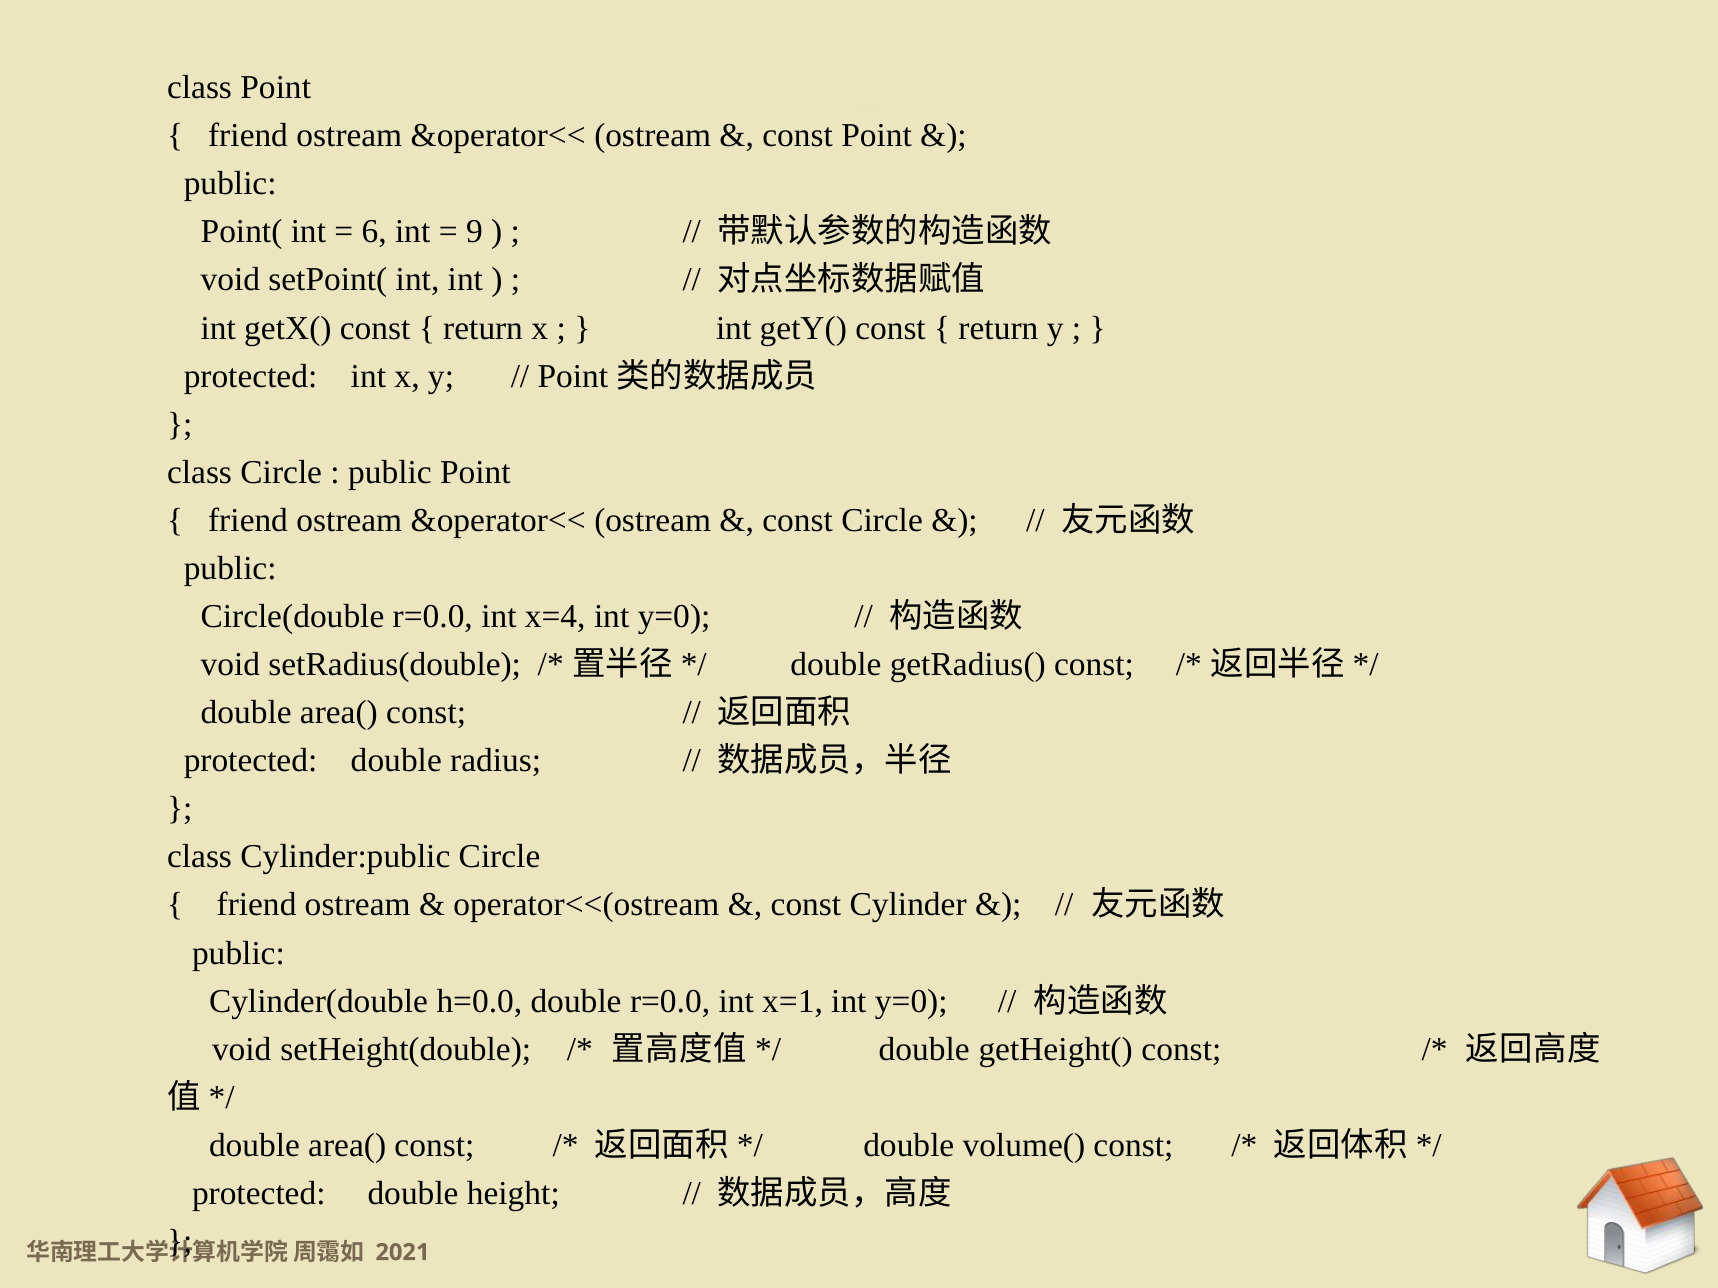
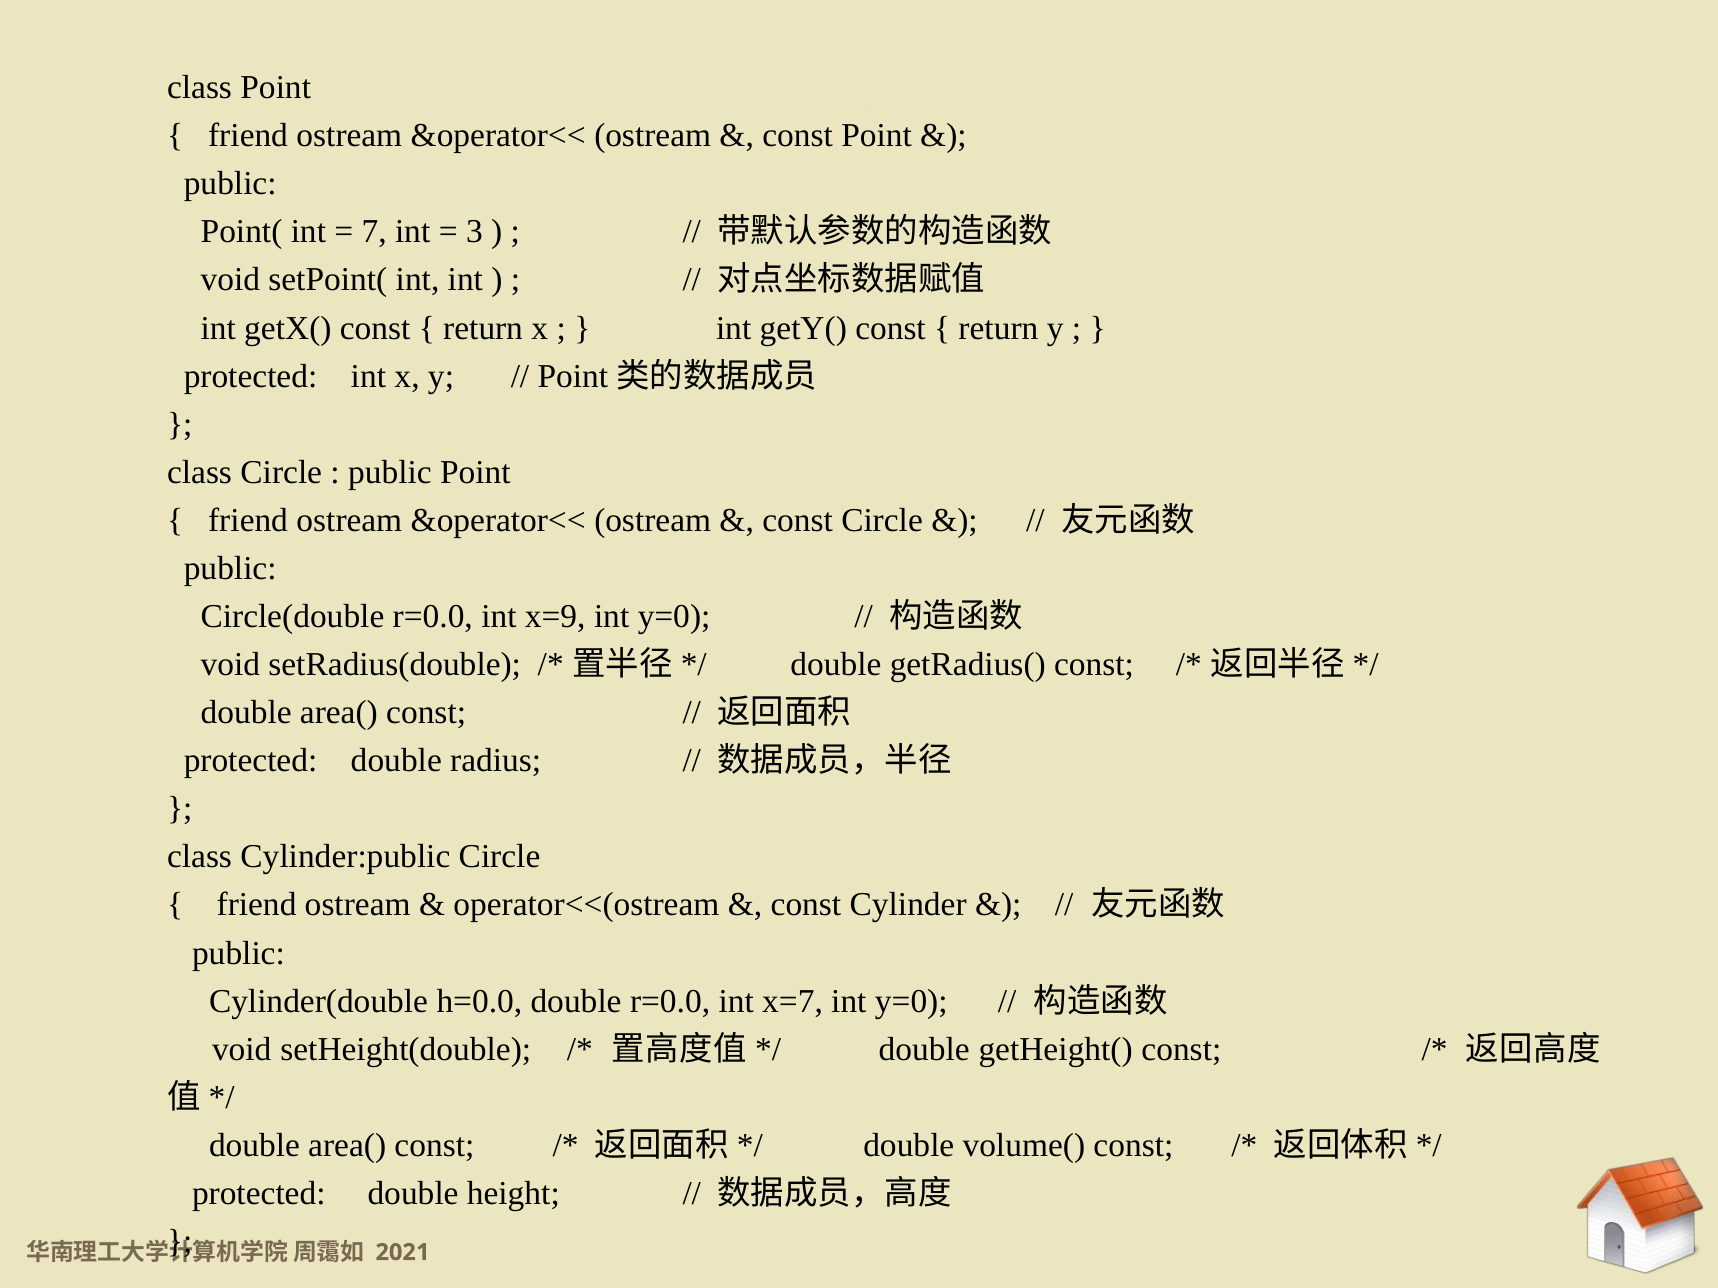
6: 6 -> 7 (374, 232)
9: 9 -> 3 (474, 232)
x=4: x=4 -> x=9 (555, 617)
x=1: x=1 -> x=7 (793, 1001)
